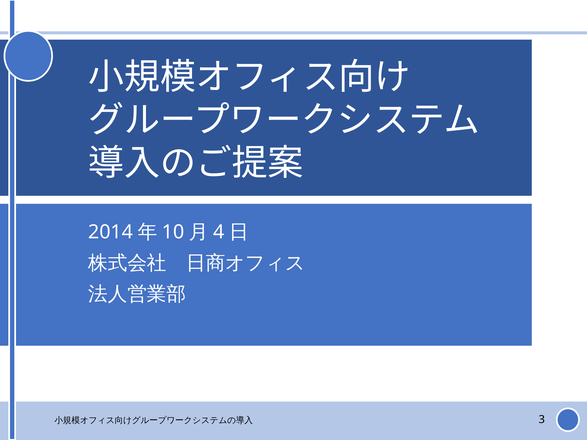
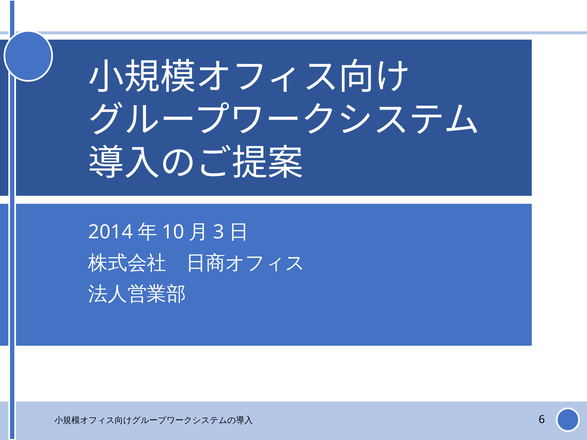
4: 4 -> 3 (219, 232)
3: 3 -> 6 (542, 420)
